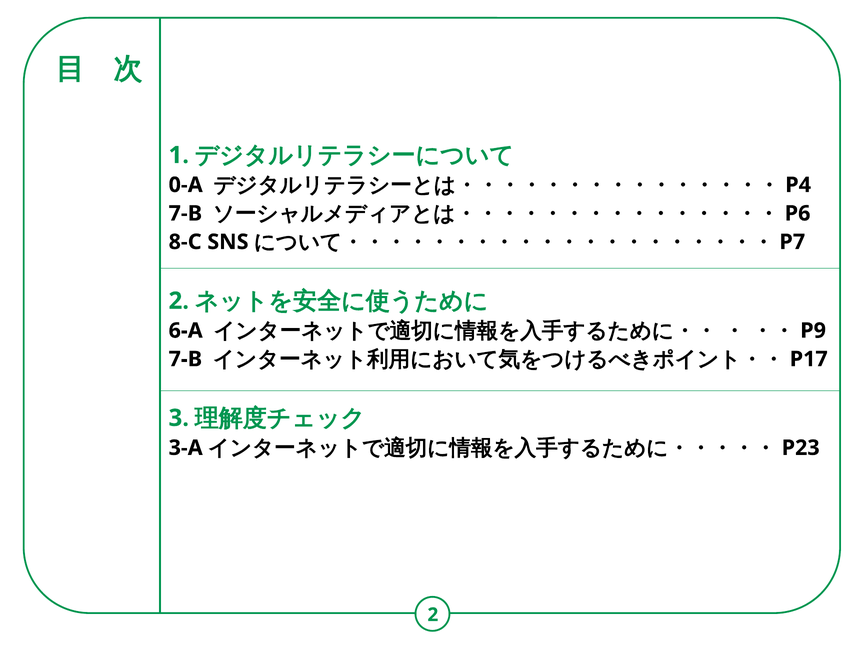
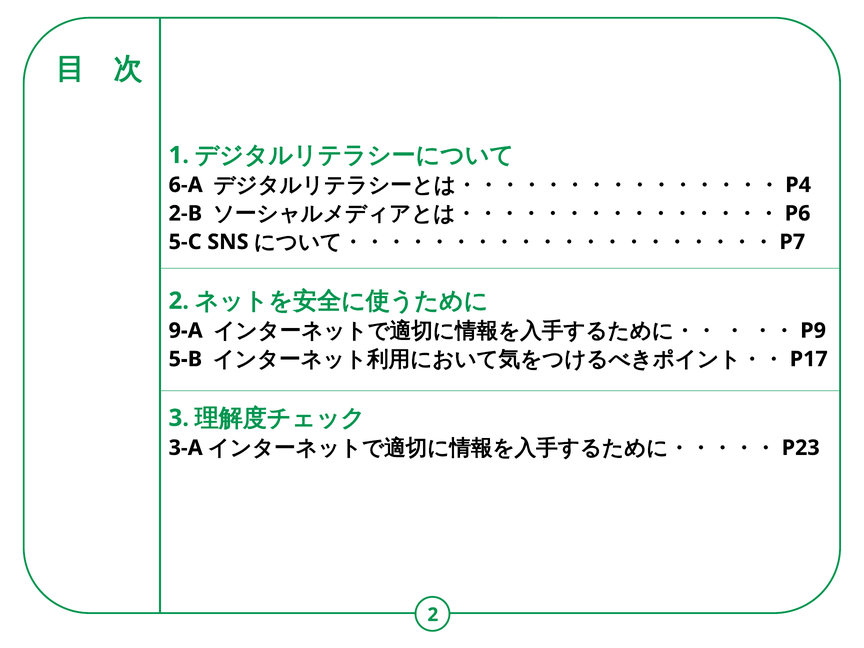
0-A: 0-A -> 6-A (186, 185)
7-B: 7-B -> 2-B (185, 213)
8-C: 8-C -> 5-C (185, 242)
6-A: 6-A -> 9-A (186, 331)
7-B: 7-B -> 5-B (185, 359)
